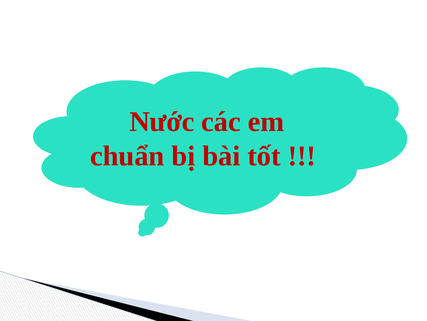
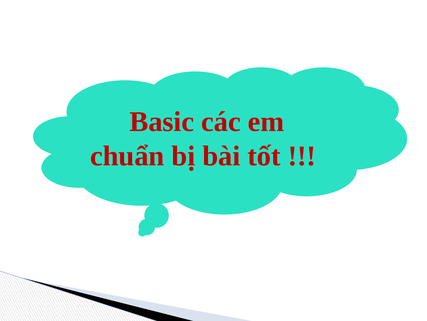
Nước: Nước -> Basic (162, 122)
